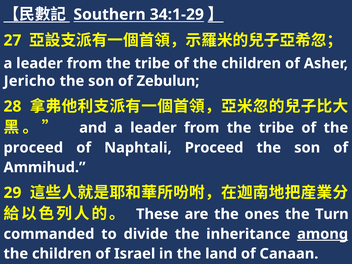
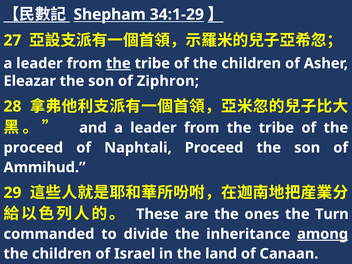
Southern: Southern -> Shepham (110, 14)
the underline: none -> present (118, 63)
Jericho: Jericho -> Eleazar (30, 81)
Zebulun: Zebulun -> Ziphron (168, 81)
